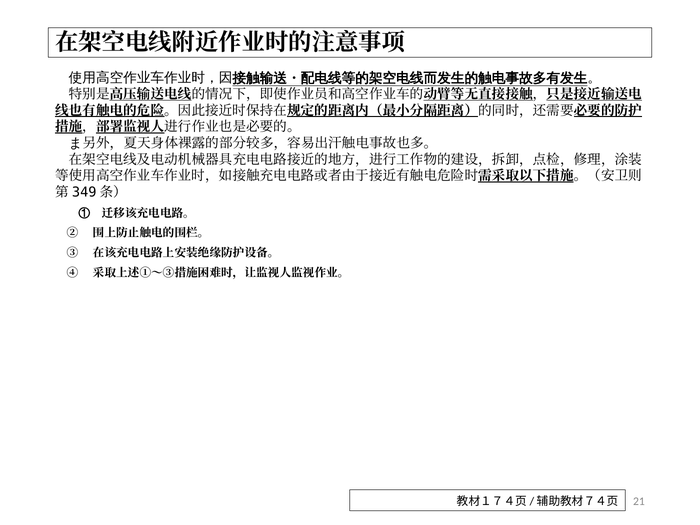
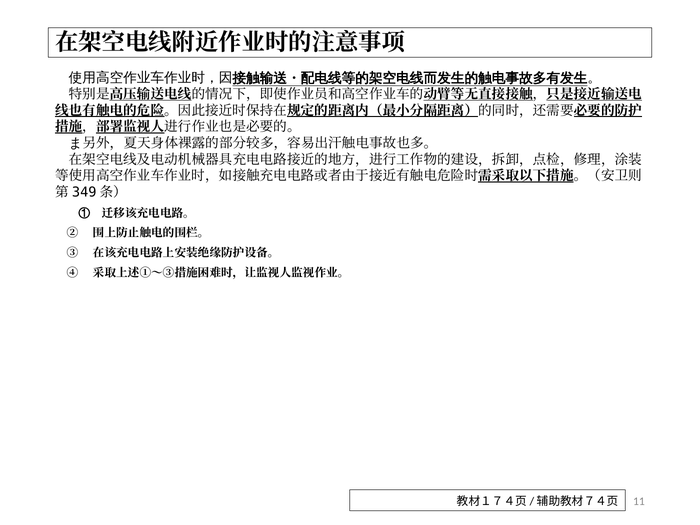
21: 21 -> 11 (639, 501)
